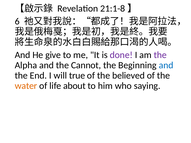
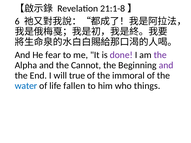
give: give -> fear (53, 55)
and colour: blue -> purple (166, 65)
believed: believed -> immoral (128, 76)
water colour: orange -> blue (26, 86)
about: about -> fallen (74, 86)
saying: saying -> things (147, 86)
